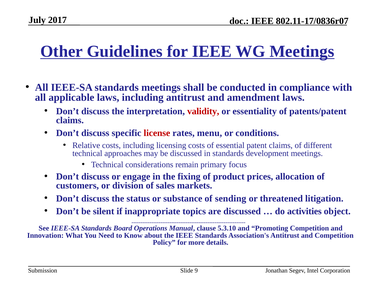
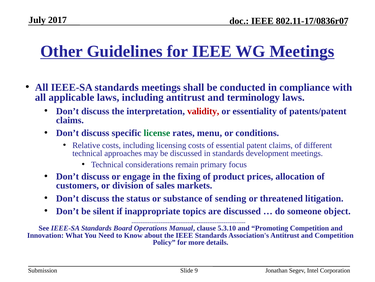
amendment: amendment -> terminology (253, 97)
license colour: red -> green (157, 133)
activities: activities -> someone (304, 211)
